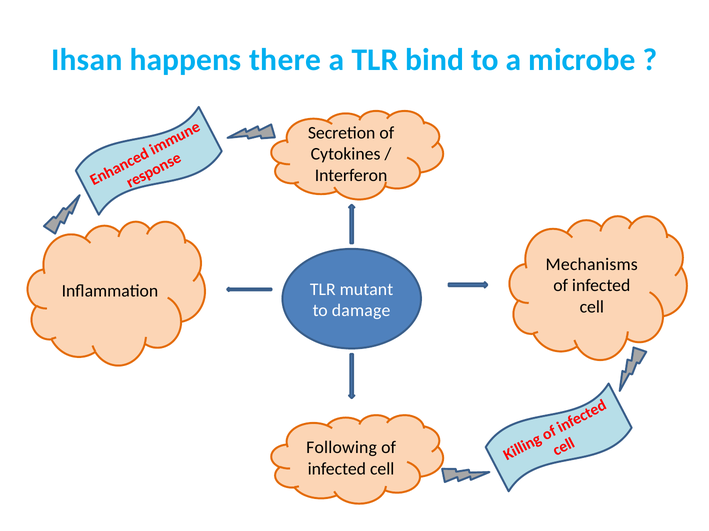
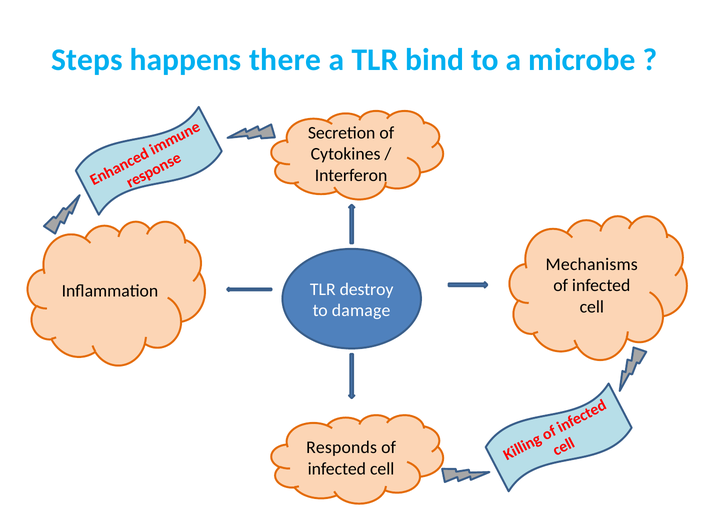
Ihsan: Ihsan -> Steps (87, 60)
mutant: mutant -> destroy (367, 290)
Following: Following -> Responds (342, 448)
